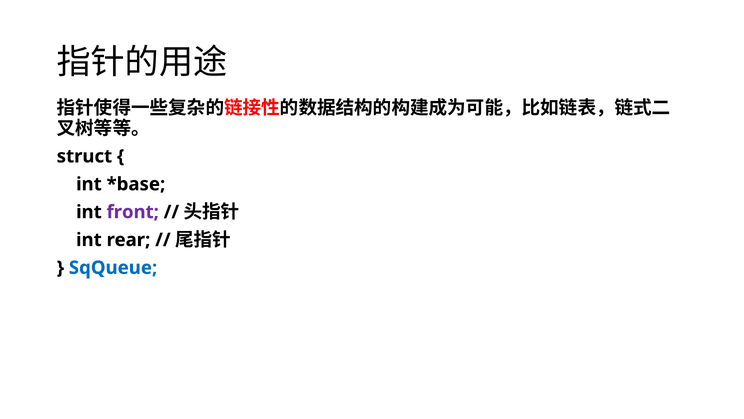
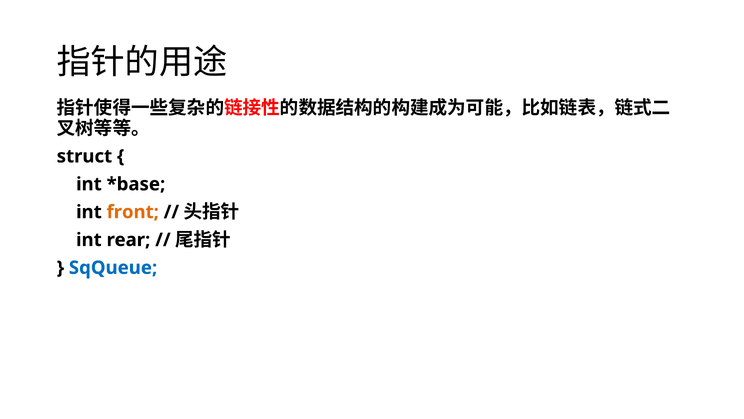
front colour: purple -> orange (133, 212)
